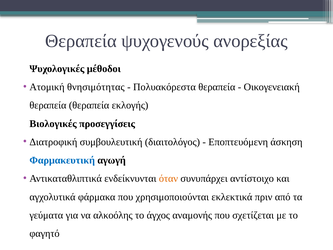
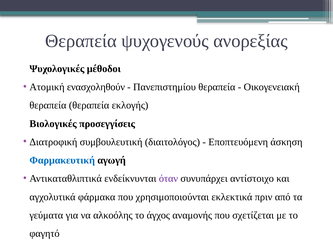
θνησιμότητας: θνησιμότητας -> ενασχοληθούν (96, 87)
Πολυακόρεστα: Πολυακόρεστα -> Πανεπιστημίου (164, 87)
όταν colour: orange -> purple (168, 178)
